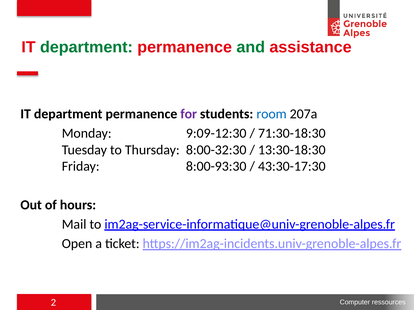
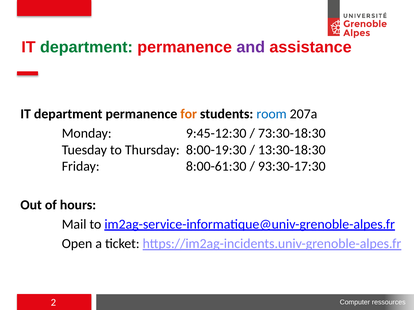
and colour: green -> purple (251, 47)
for colour: purple -> orange (189, 114)
9:09-12:30: 9:09-12:30 -> 9:45-12:30 (216, 133)
71:30-18:30: 71:30-18:30 -> 73:30-18:30 (292, 133)
8:00-32:30: 8:00-32:30 -> 8:00-19:30 (216, 150)
8:00-93:30: 8:00-93:30 -> 8:00-61:30 (216, 167)
43:30-17:30: 43:30-17:30 -> 93:30-17:30 (292, 167)
